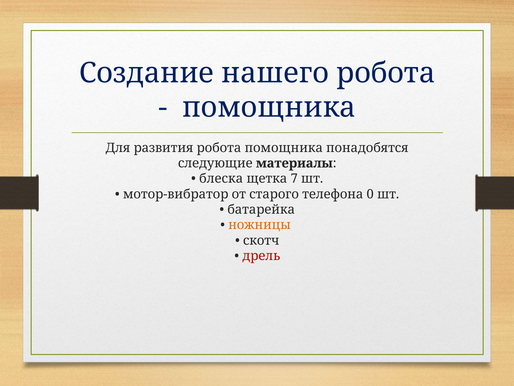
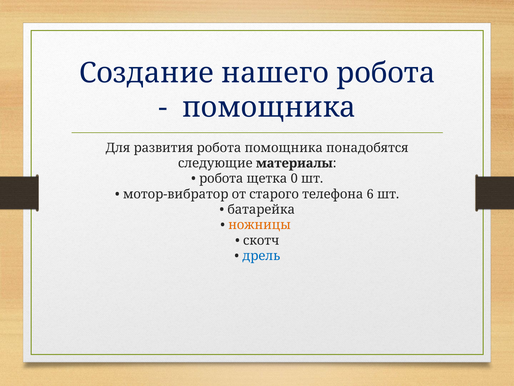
блеска: блеска -> робота (221, 178)
7: 7 -> 0 (294, 178)
0: 0 -> 6 (370, 194)
дрель colour: red -> blue (261, 256)
